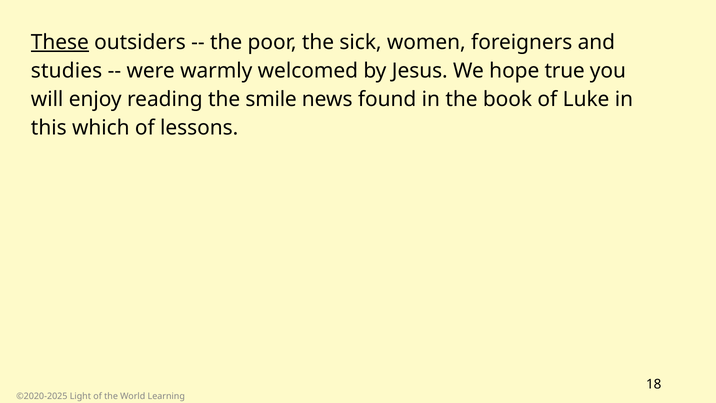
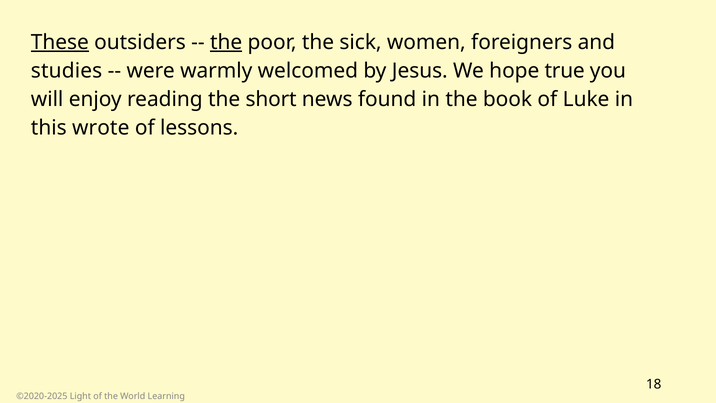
the underline: none -> present (226, 42)
smile: smile -> short (271, 99)
which: which -> wrote (101, 128)
